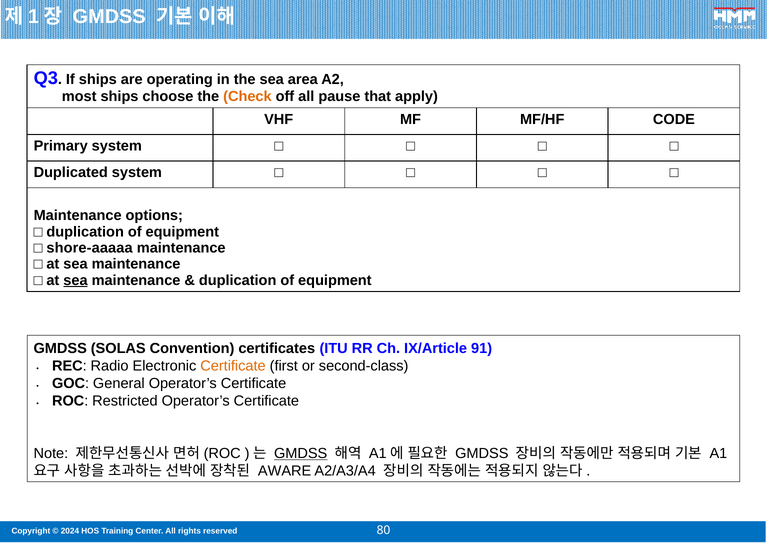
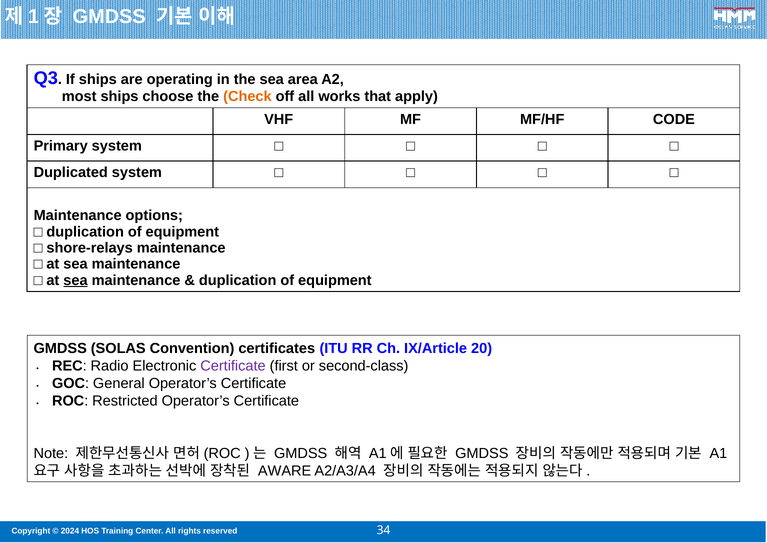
pause: pause -> works (339, 96)
shore-aaaaa: shore-aaaaa -> shore-relays (90, 248)
91: 91 -> 20 (482, 348)
Certificate colour: orange -> purple (233, 366)
GMDSS underline: present -> none (301, 453)
80: 80 -> 34 (384, 530)
